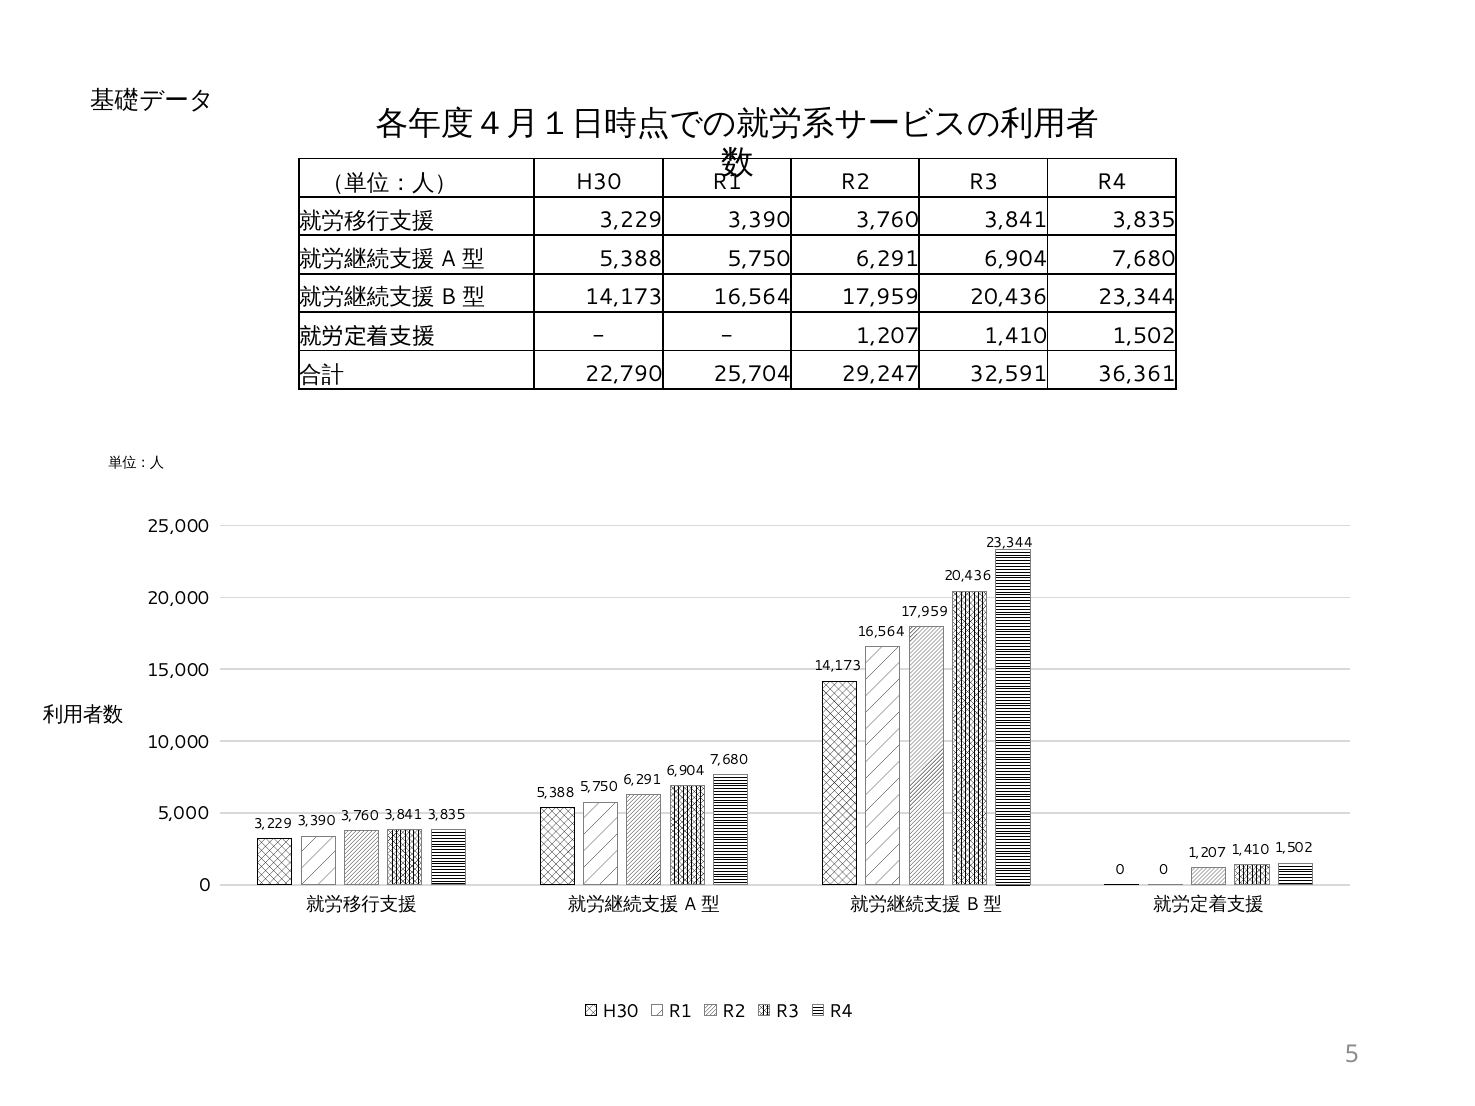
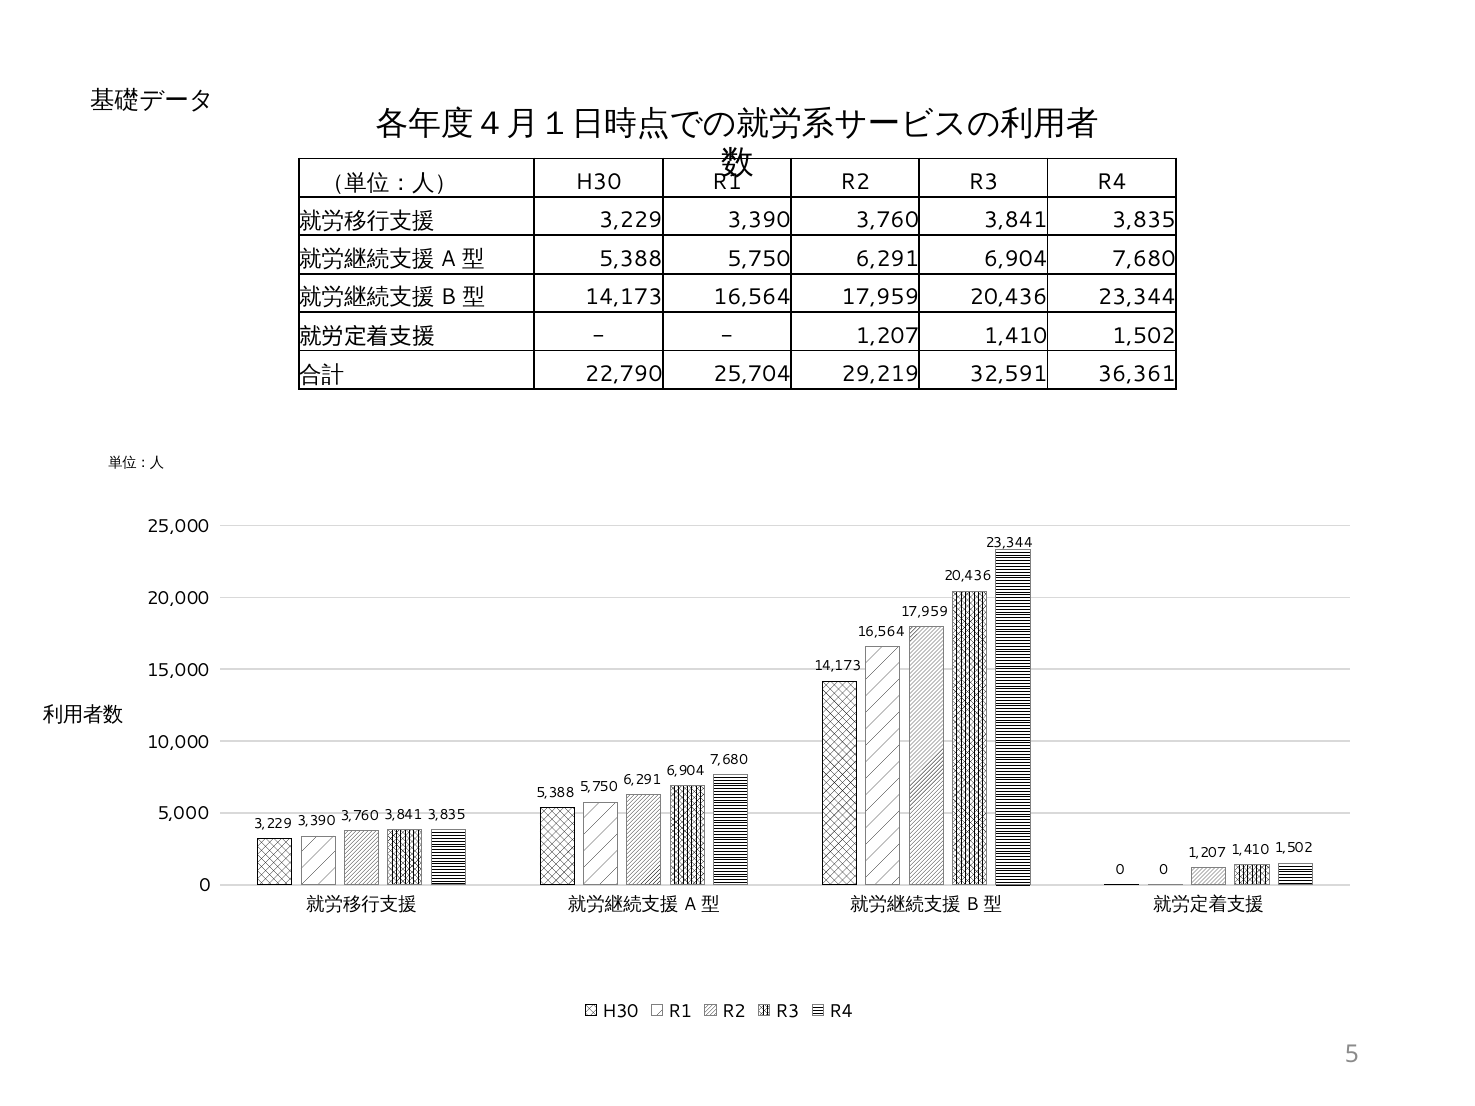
29,247: 29,247 -> 29,219 (880, 374)
